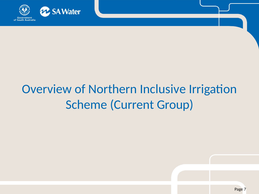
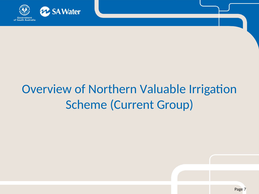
Inclusive: Inclusive -> Valuable (163, 89)
